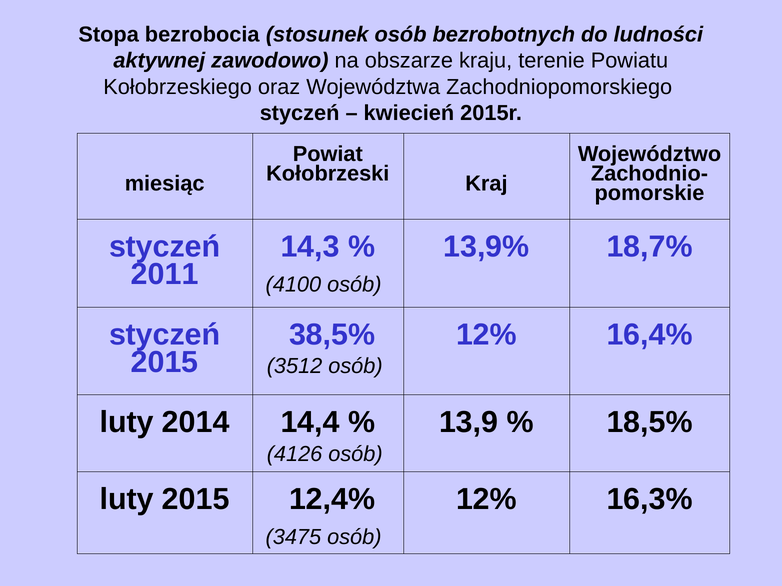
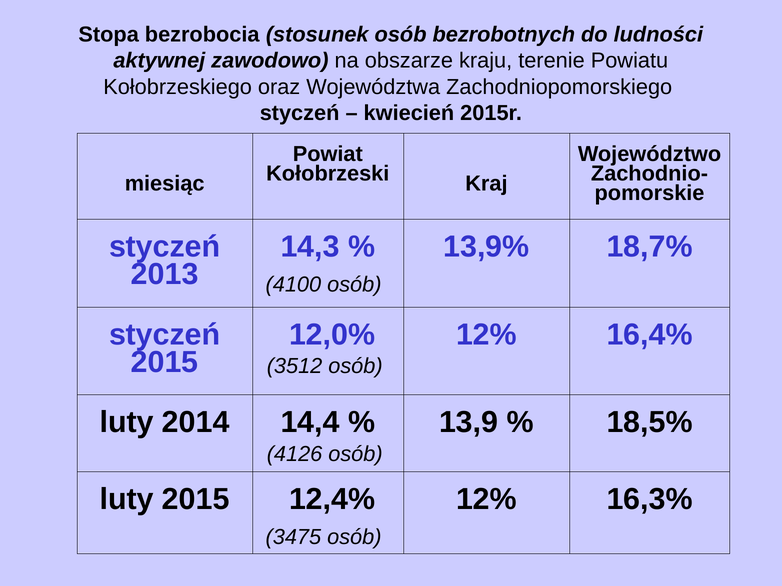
2011: 2011 -> 2013 (165, 275)
38,5%: 38,5% -> 12,0% (332, 335)
